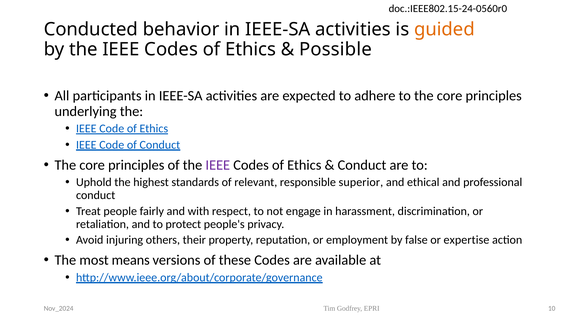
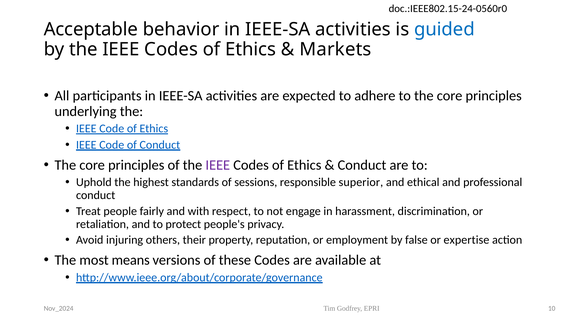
Conducted: Conducted -> Acceptable (91, 29)
guided colour: orange -> blue (444, 29)
Possible: Possible -> Markets (335, 49)
relevant: relevant -> sessions (256, 182)
